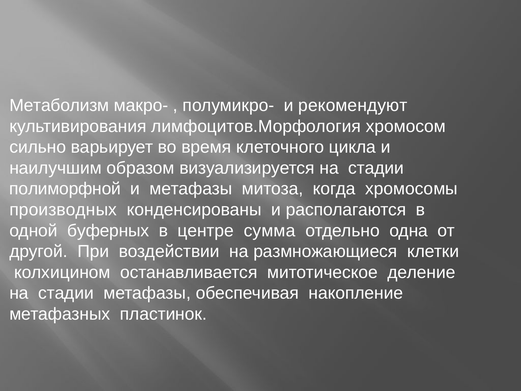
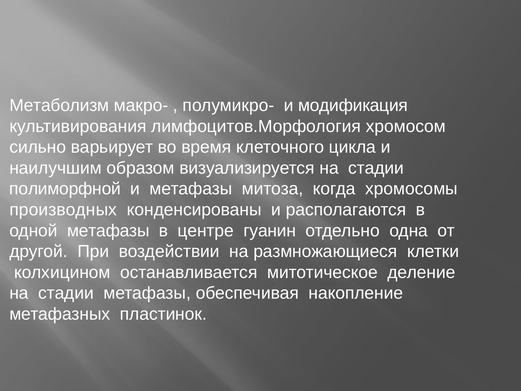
рекомендуют: рекомендуют -> модификация (353, 105)
одной буферных: буферных -> метафазы (108, 230)
сумма: сумма -> гуанин (270, 230)
